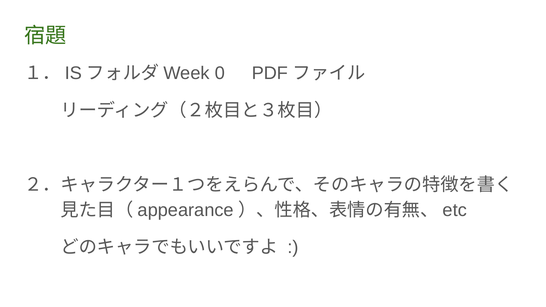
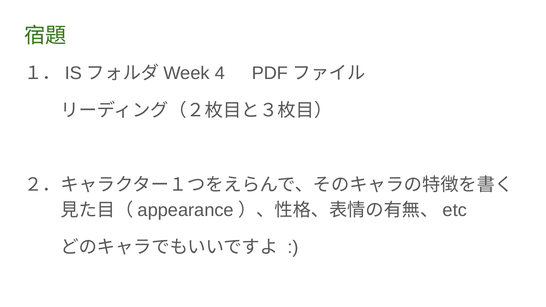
0: 0 -> 4 (220, 73)
